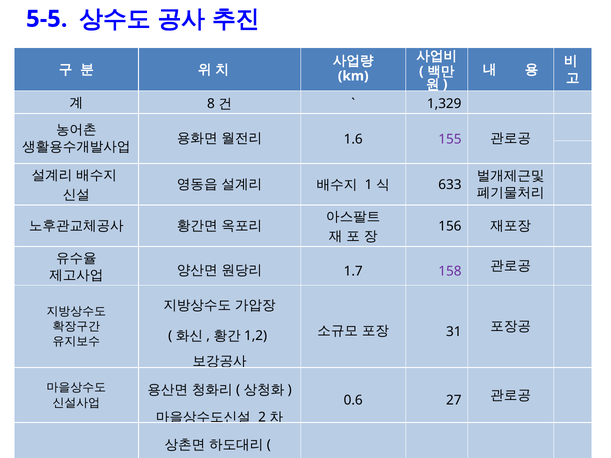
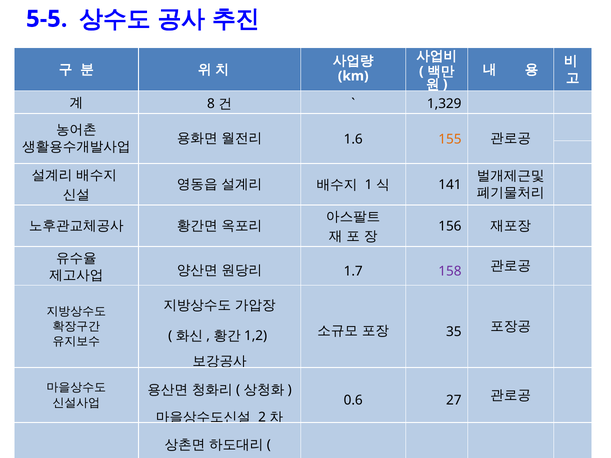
155 colour: purple -> orange (450, 139)
633: 633 -> 141 (450, 185)
31: 31 -> 35 (454, 332)
